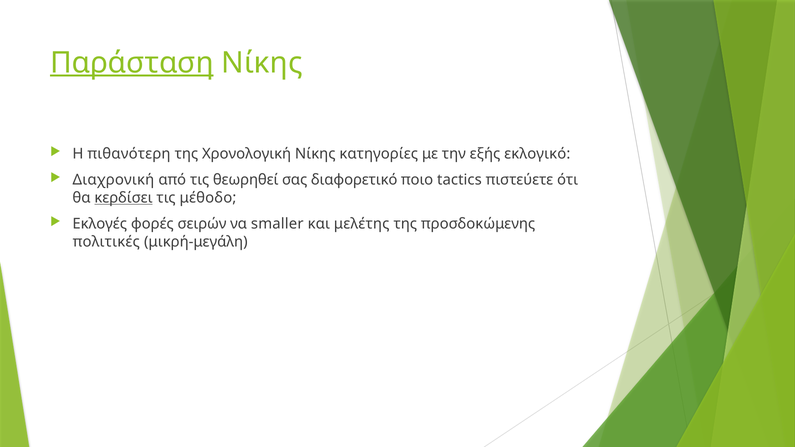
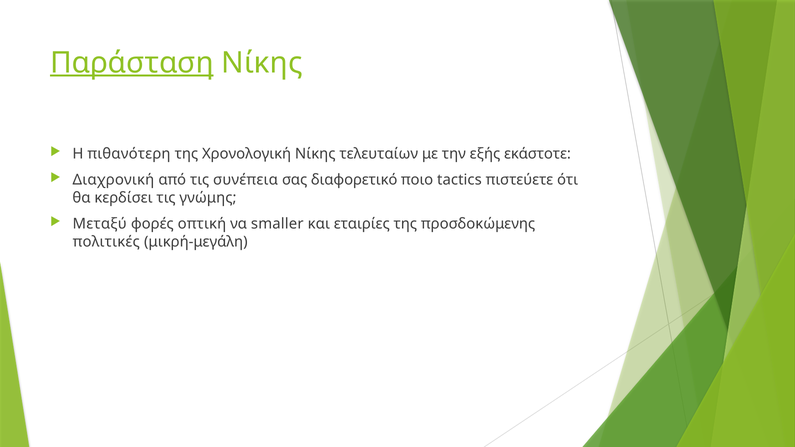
κατηγορίες: κατηγορίες -> τελευταίων (379, 154)
εκλογικό: εκλογικό -> εκάστοτε (537, 154)
θεωρηθεί: θεωρηθεί -> συνέπεια (246, 180)
κερδίσει underline: present -> none (124, 198)
μέθοδο: μέθοδο -> γνώμης (208, 198)
Εκλογές: Εκλογές -> Μεταξύ (100, 224)
σειρών: σειρών -> οπτική (202, 224)
μελέτης: μελέτης -> εταιρίες (362, 224)
